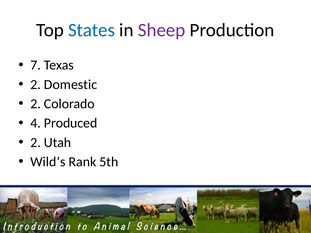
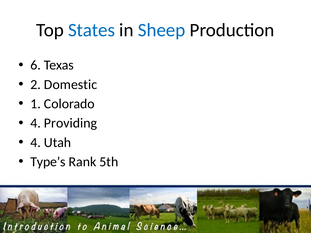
Sheep colour: purple -> blue (162, 30)
7: 7 -> 6 (36, 65)
2: 2 -> 1 (36, 104)
Produced: Produced -> Providing (71, 123)
2: 2 -> 4 (36, 143)
Wild’s: Wild’s -> Type’s (48, 162)
